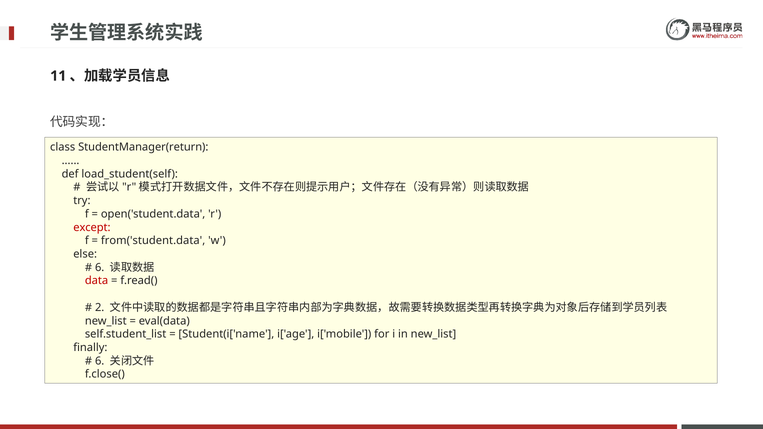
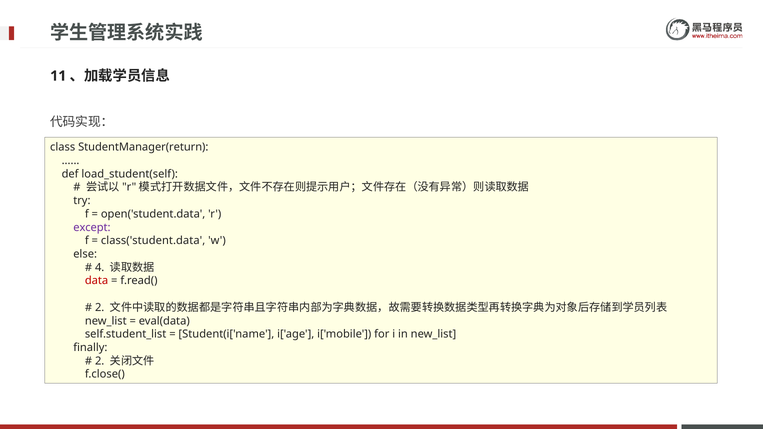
except colour: red -> purple (92, 227)
from('student.data: from('student.data -> class('student.data (153, 241)
6: 6 -> 4 (100, 268)
6: 6 -> 2 (100, 361)
